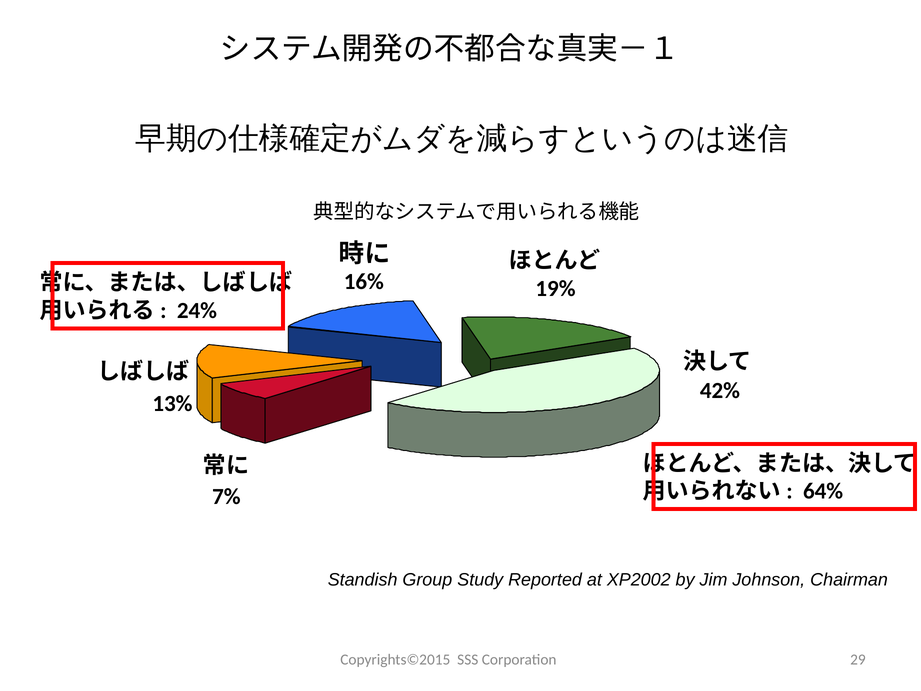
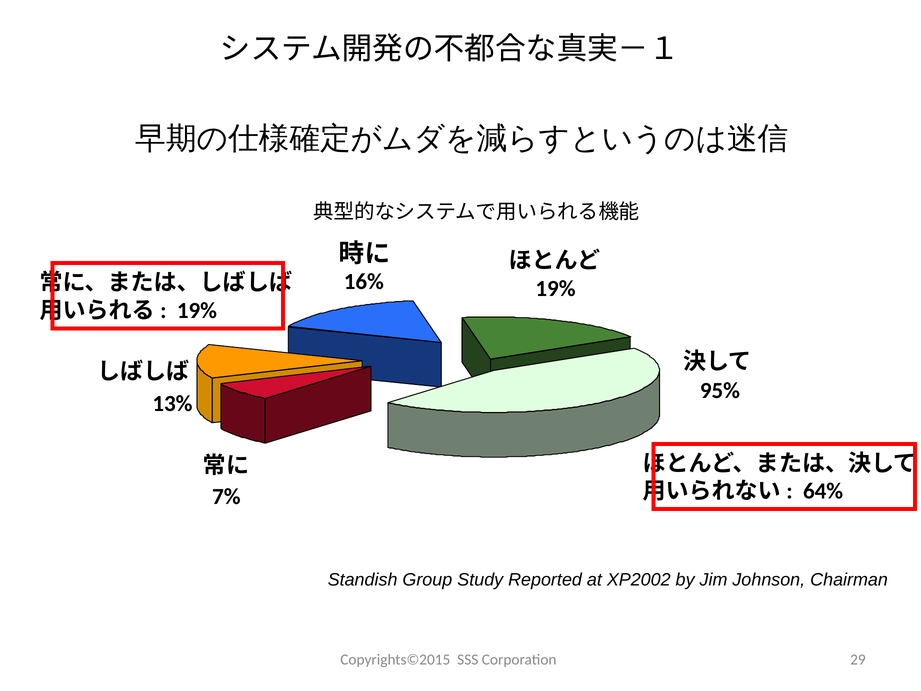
24%: 24% -> 19% (197, 310)
42%: 42% -> 95% (720, 391)
